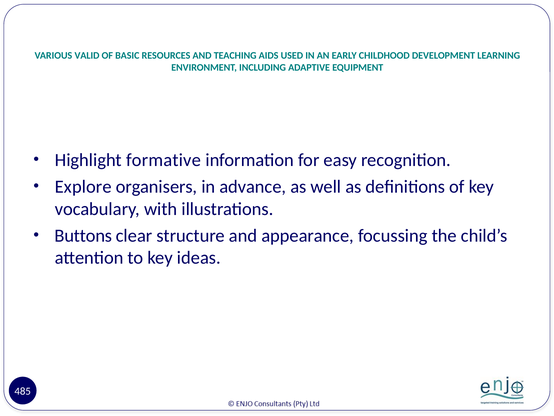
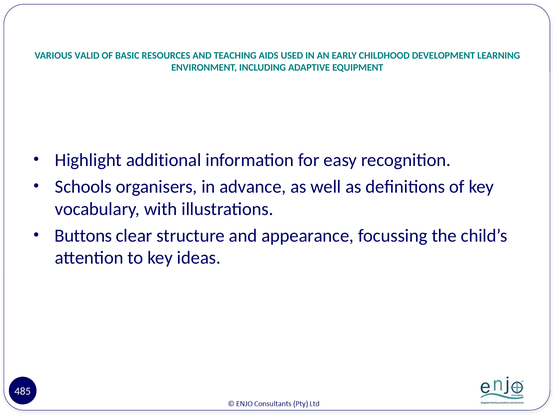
formative: formative -> additional (164, 160)
Explore: Explore -> Schools (83, 187)
